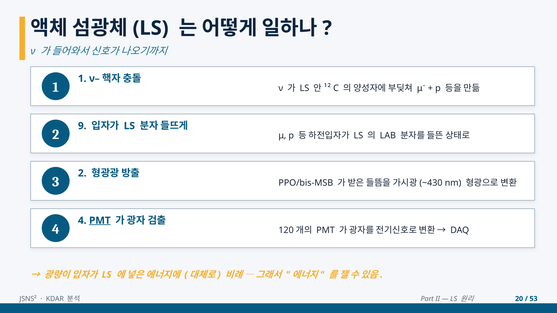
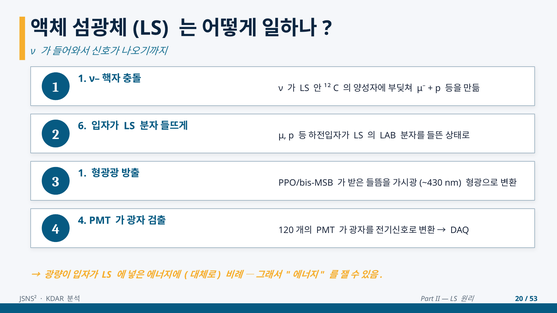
9: 9 -> 6 (82, 126)
3 2: 2 -> 1 (82, 173)
PMT underline: present -> none (100, 221)
